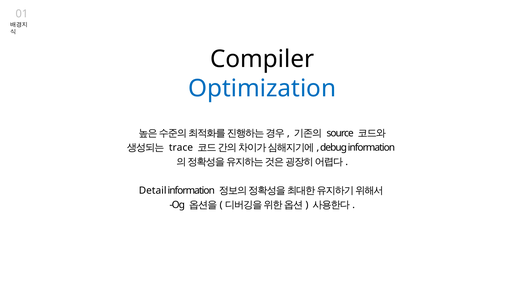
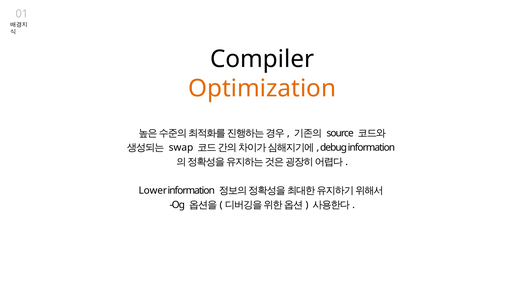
Optimization colour: blue -> orange (262, 88)
trace: trace -> swap (181, 147)
Detail: Detail -> Lower (153, 190)
